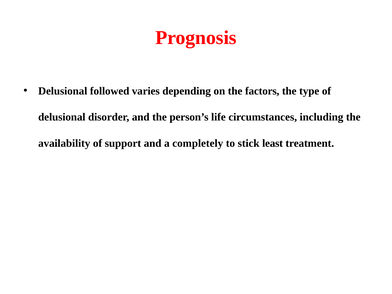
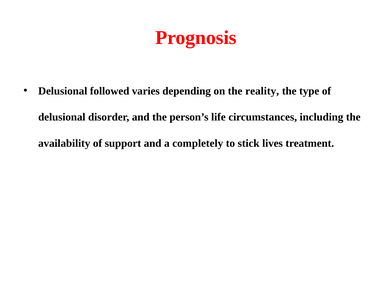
factors: factors -> reality (262, 91)
least: least -> lives (273, 143)
